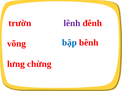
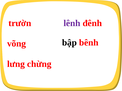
bập colour: blue -> black (69, 43)
